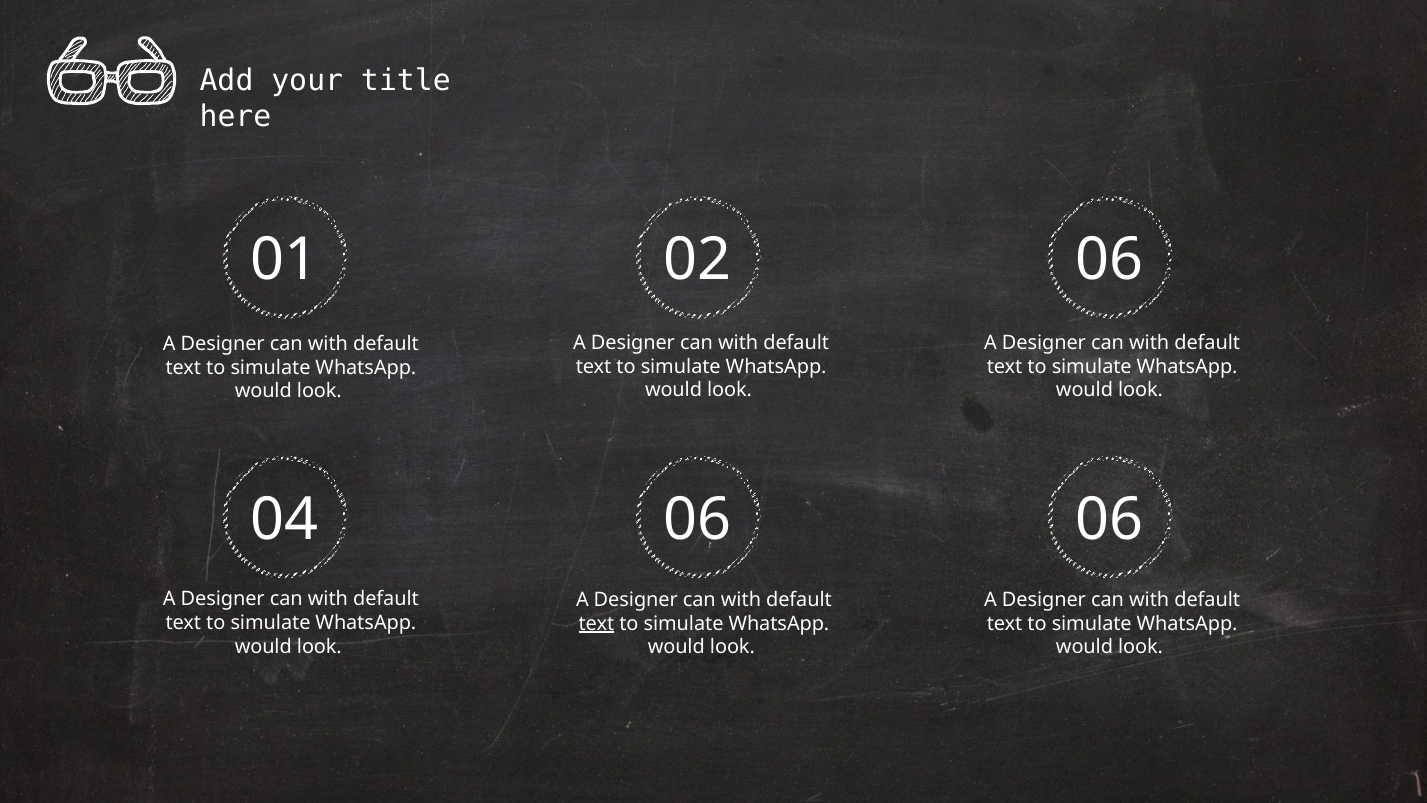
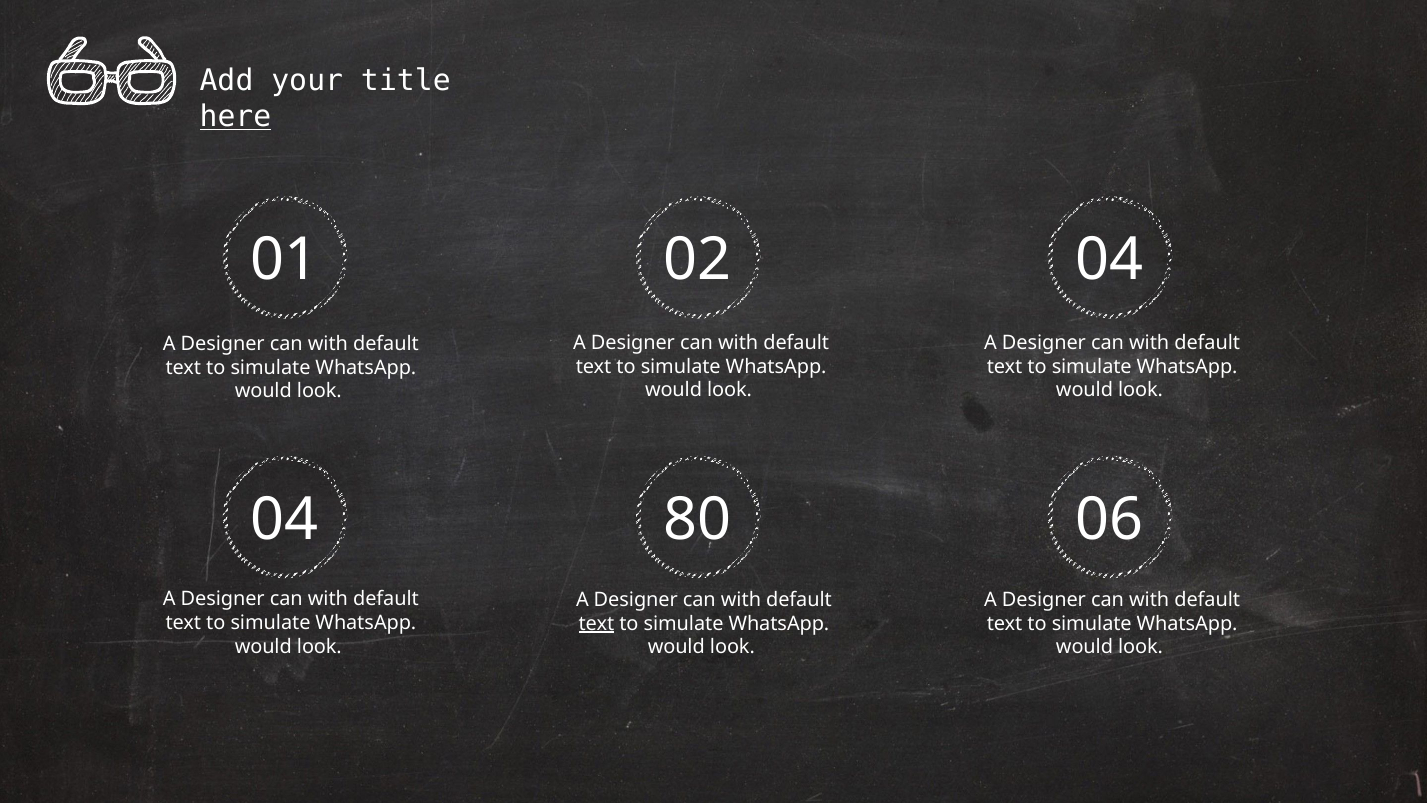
here underline: none -> present (235, 117)
02 06: 06 -> 04 (1110, 260)
04 06: 06 -> 80 (698, 519)
